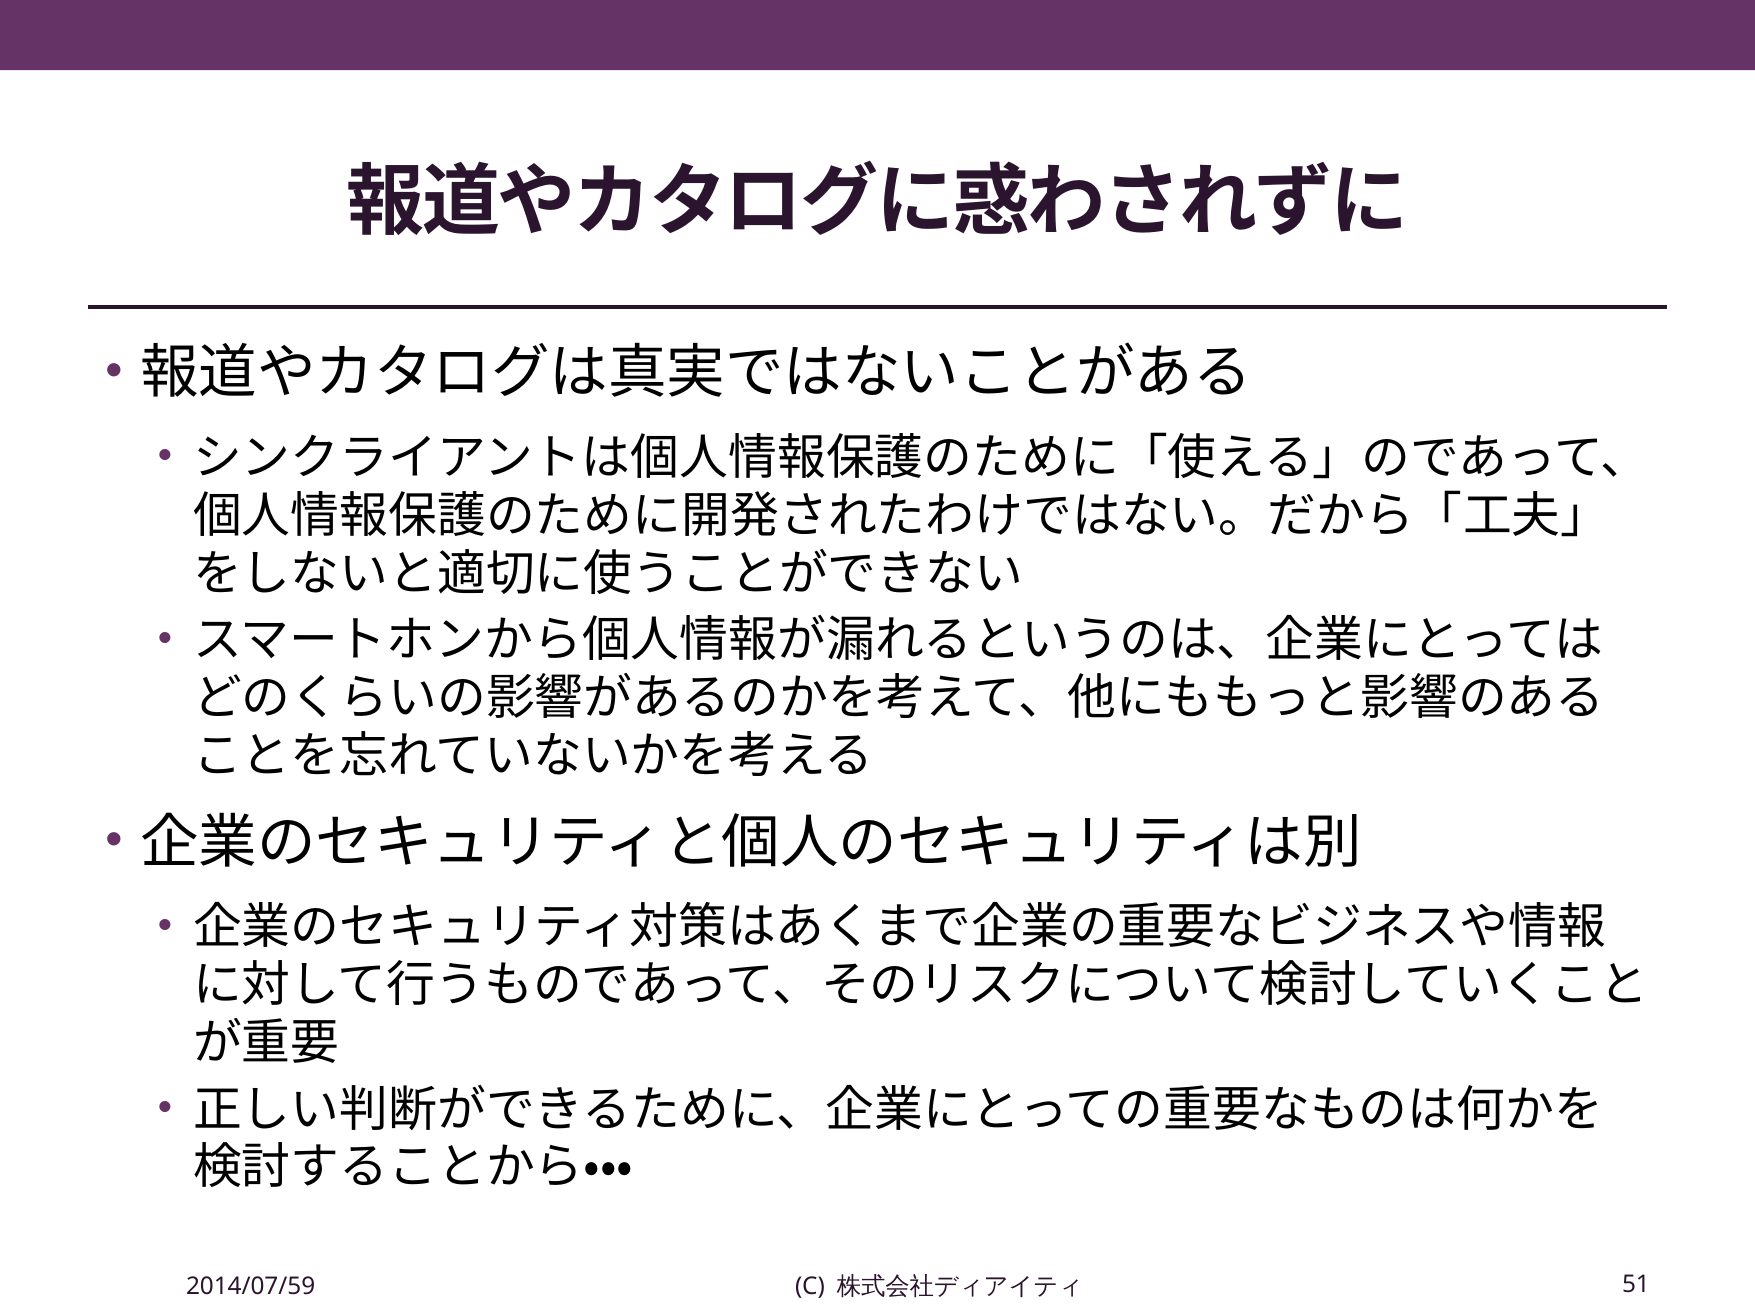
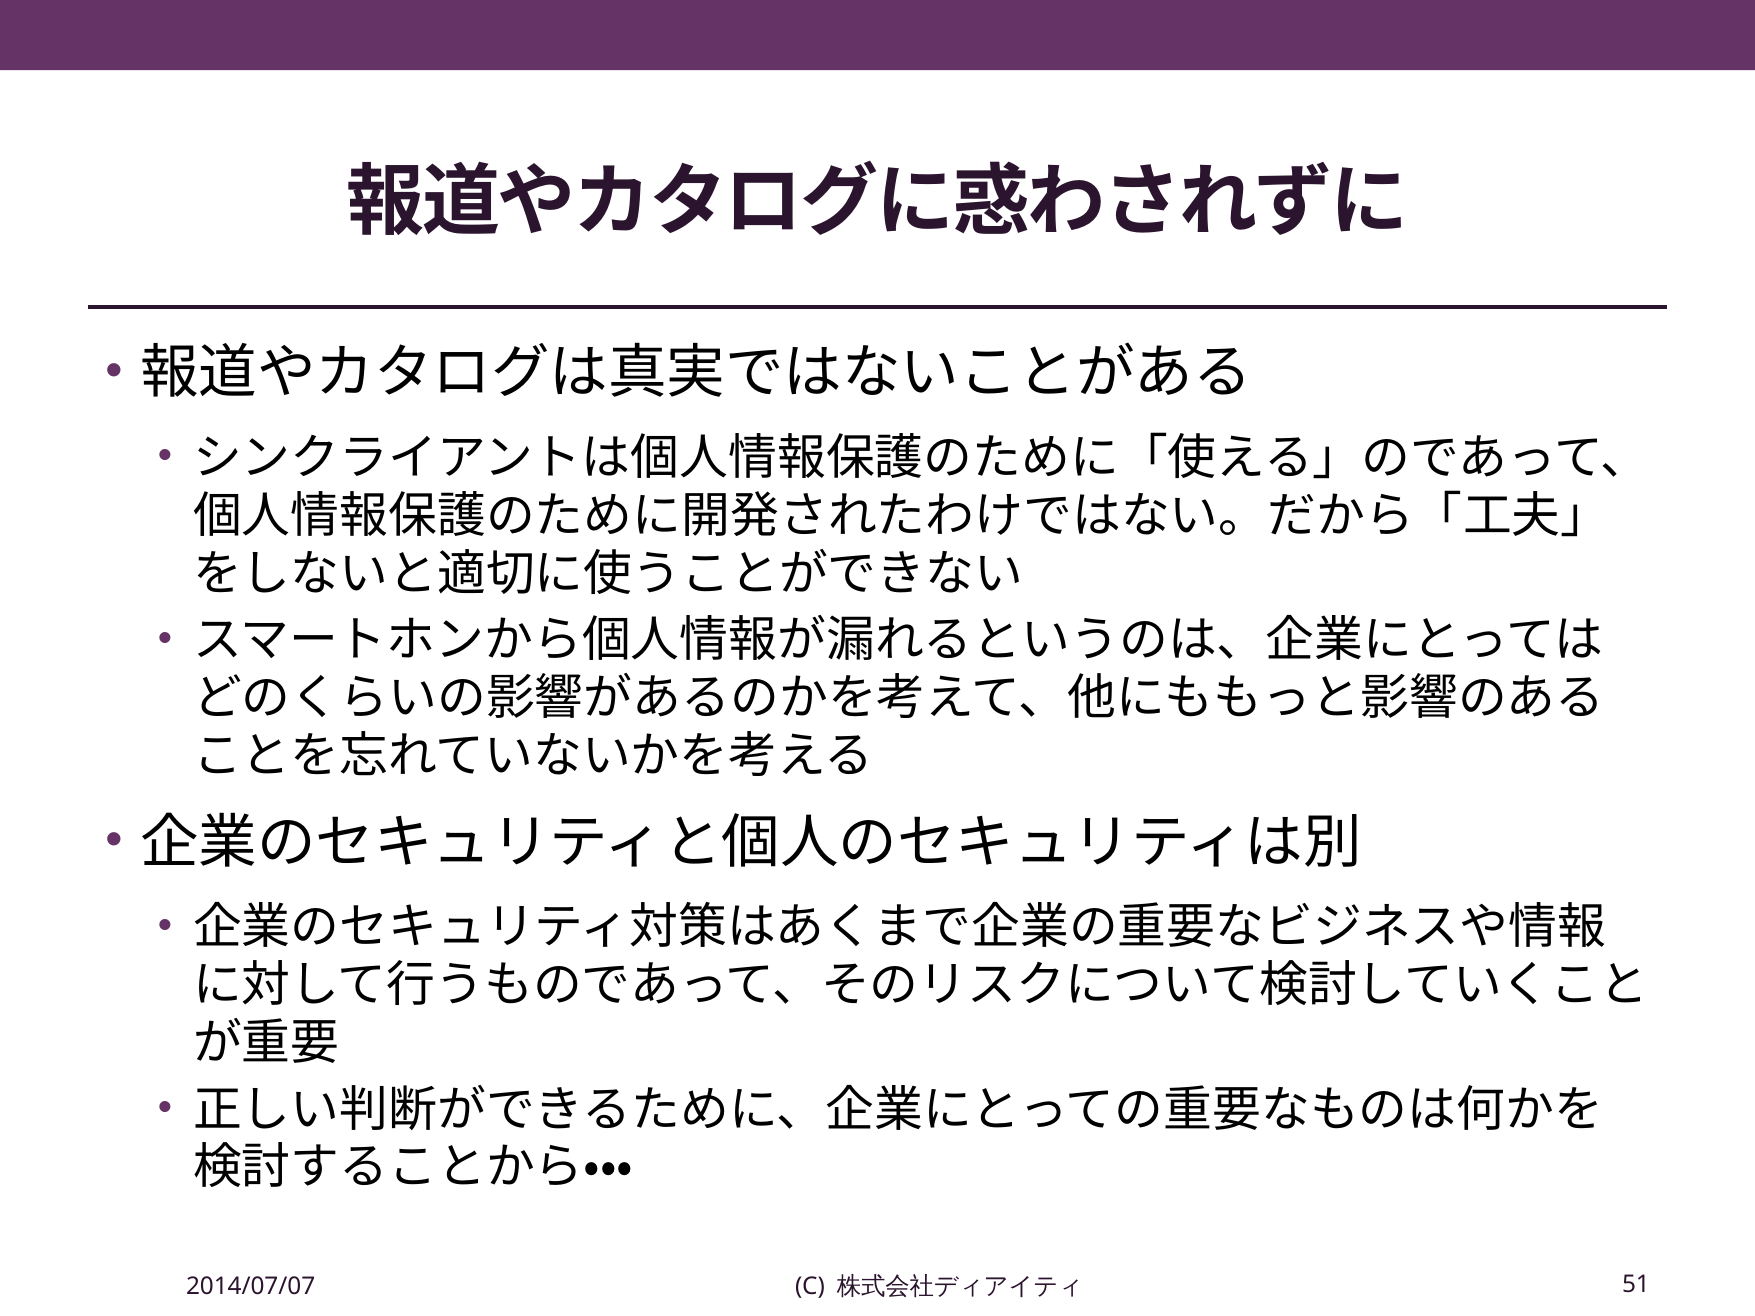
2014/07/59: 2014/07/59 -> 2014/07/07 (251, 1286)
